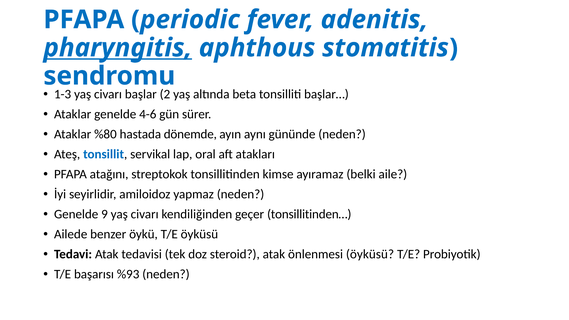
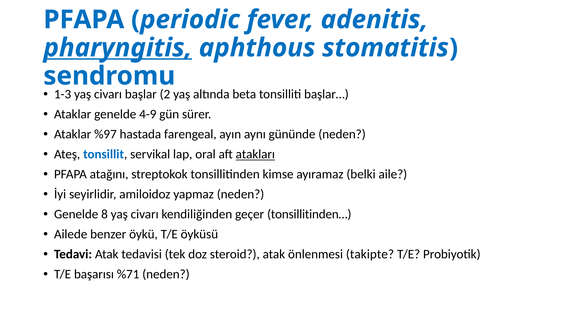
4-6: 4-6 -> 4-9 (148, 114)
%80: %80 -> %97 (105, 134)
dönemde: dönemde -> farengeal (190, 134)
atakları underline: none -> present (255, 154)
9: 9 -> 8 (105, 214)
önlenmesi öyküsü: öyküsü -> takipte (370, 254)
%93: %93 -> %71 (128, 274)
